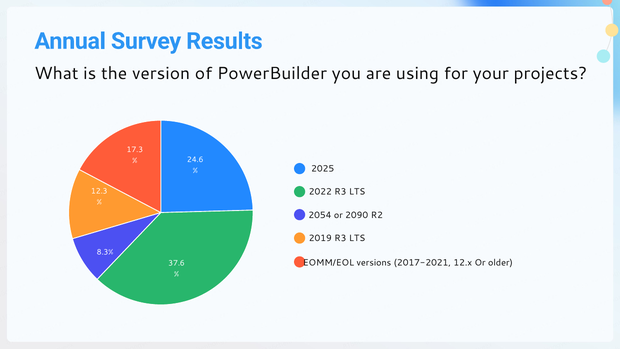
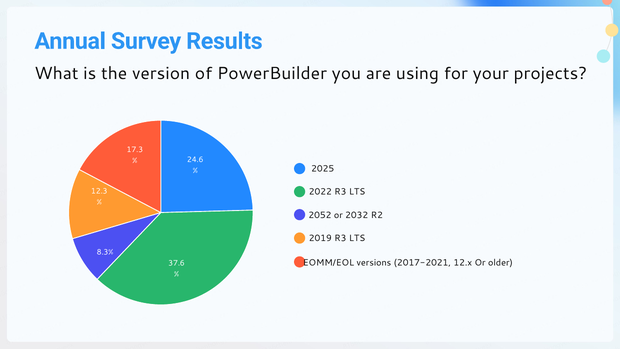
2054: 2054 -> 2052 (320, 215)
2090: 2090 -> 2032 (357, 215)
